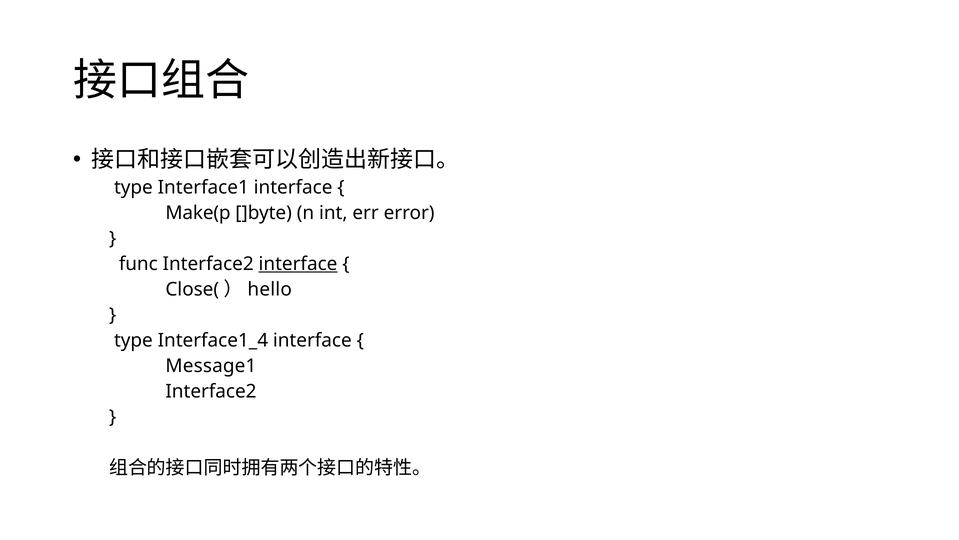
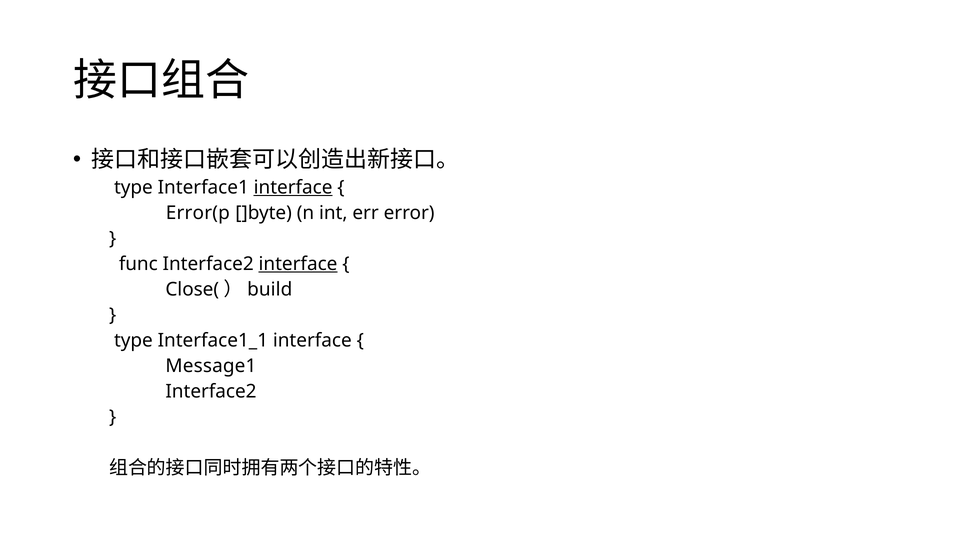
interface underline: none -> present (293, 187)
Make(p: Make(p -> Error(p (198, 213)
hello: hello -> build (270, 289)
Interface1_4: Interface1_4 -> Interface1_1 (213, 340)
